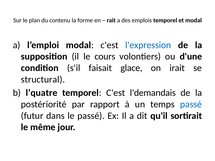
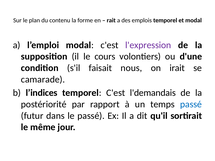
l'expression colour: blue -> purple (148, 45)
glace: glace -> nous (131, 68)
structural: structural -> camarade (43, 80)
l’quatre: l’quatre -> l’indices (42, 93)
